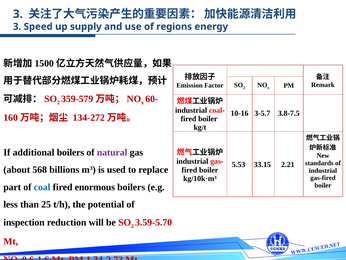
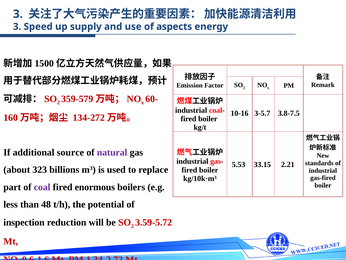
regions: regions -> aspects (174, 27)
additional boilers: boilers -> source (70, 152)
568: 568 -> 323 (40, 169)
coal colour: blue -> purple (42, 187)
25: 25 -> 48 (46, 204)
3.59-5.70: 3.59-5.70 -> 3.59-5.72 (154, 222)
